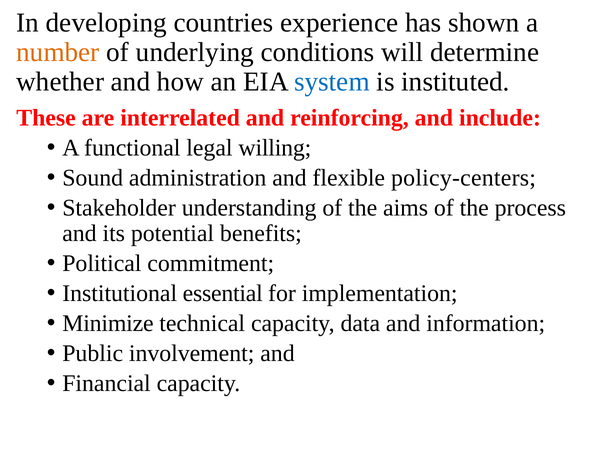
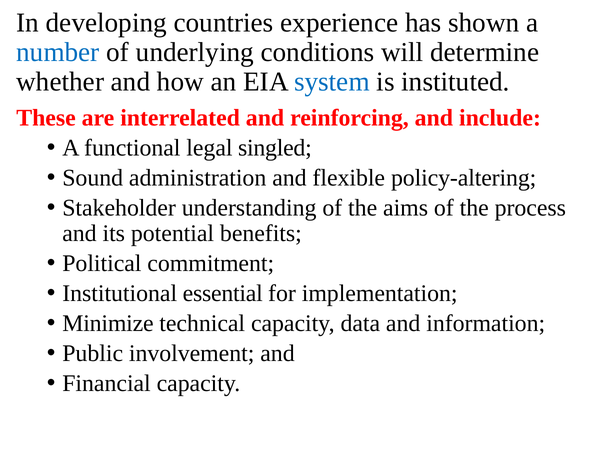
number colour: orange -> blue (58, 52)
willing: willing -> singled (275, 148)
policy-centers: policy-centers -> policy-altering (464, 178)
